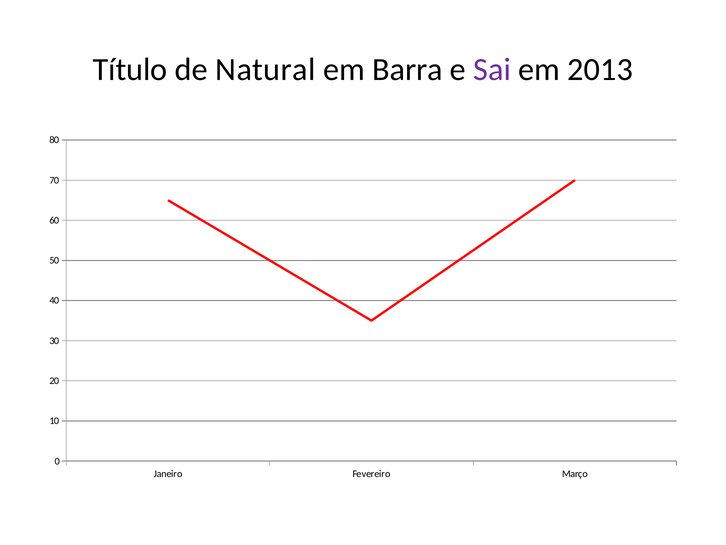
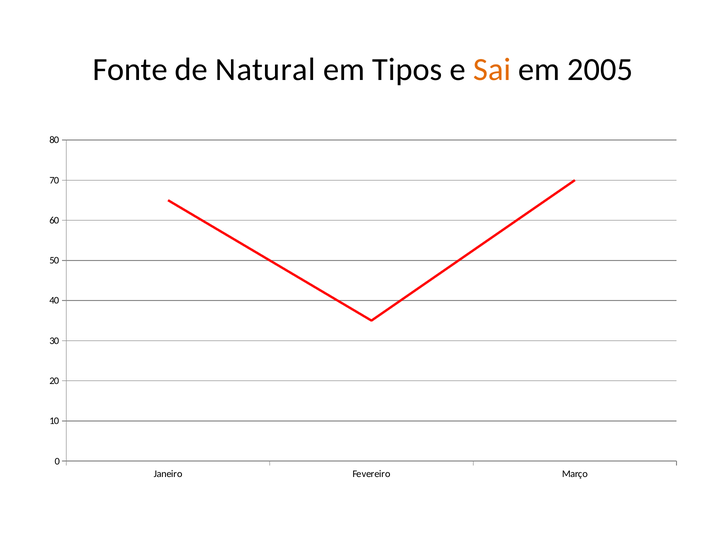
Título: Título -> Fonte (130, 69)
Barra: Barra -> Tipos (407, 69)
Sai colour: purple -> orange (492, 69)
2013: 2013 -> 2005 (600, 69)
